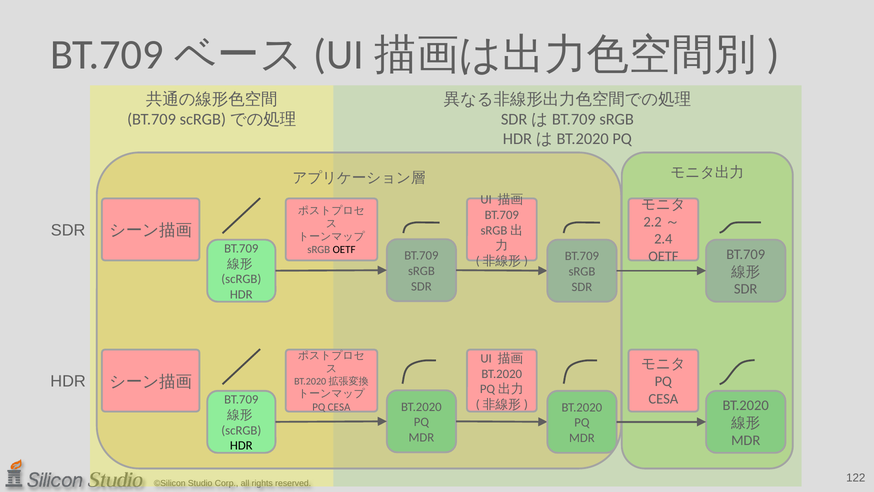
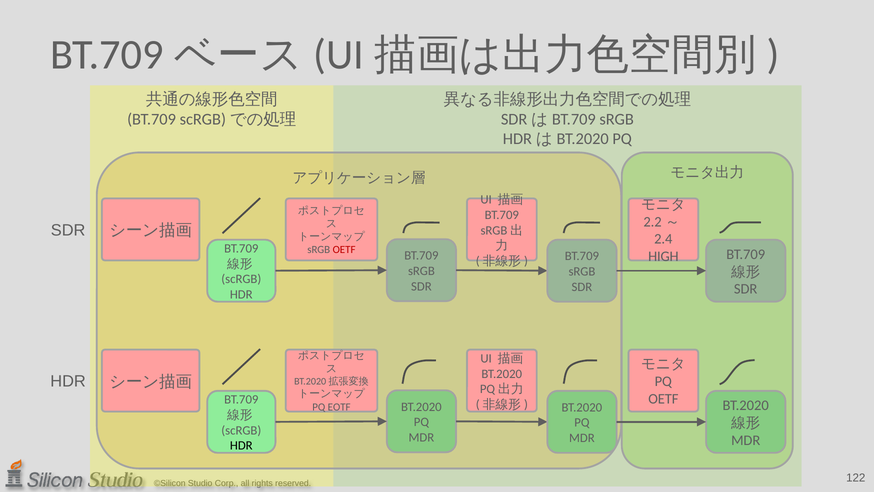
OETF colour: black -> red (344, 250)
OETF: OETF -> HIGH (663, 256)
CESA: CESA -> OETF (663, 399)
CESA: CESA -> EOTF (339, 407)
